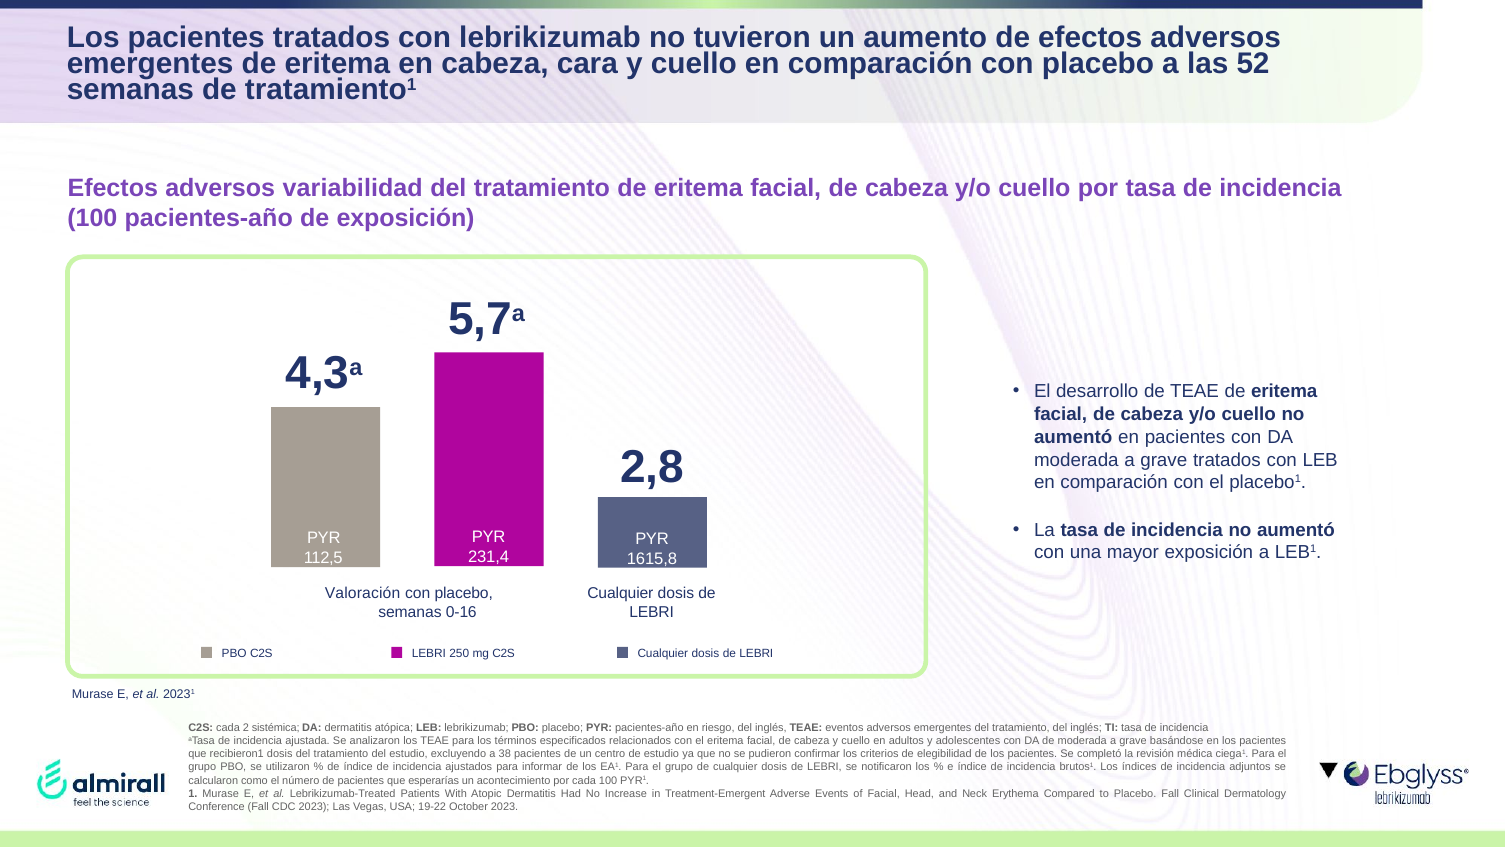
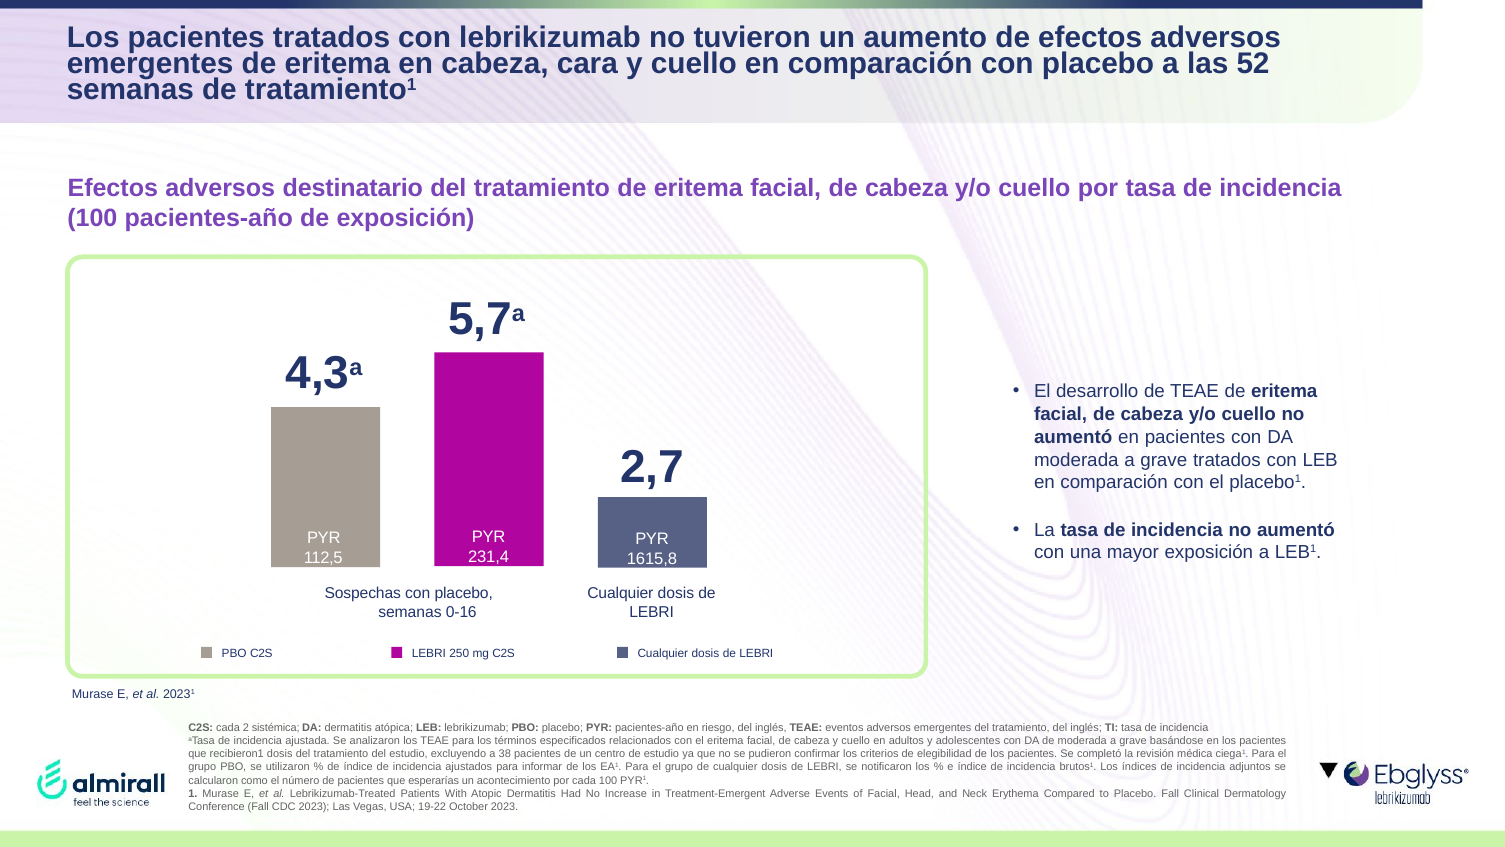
variabilidad: variabilidad -> destinatario (353, 188)
2,8: 2,8 -> 2,7 (652, 467)
Valoración: Valoración -> Sospechas (363, 593)
